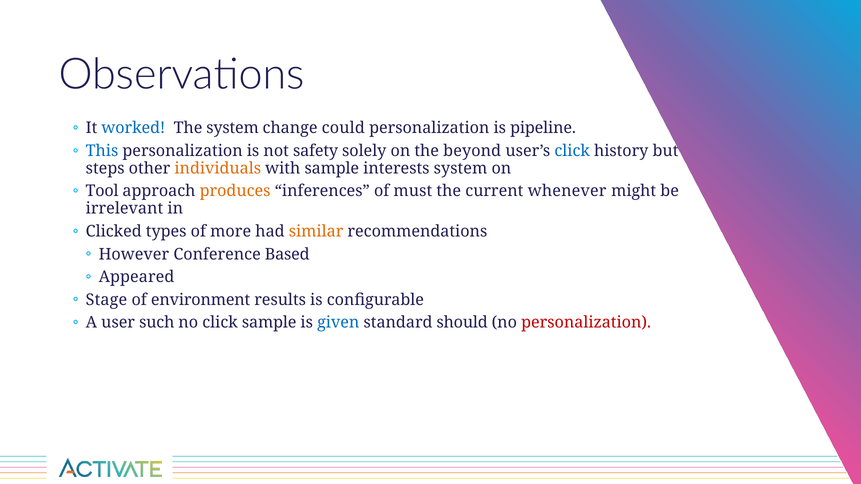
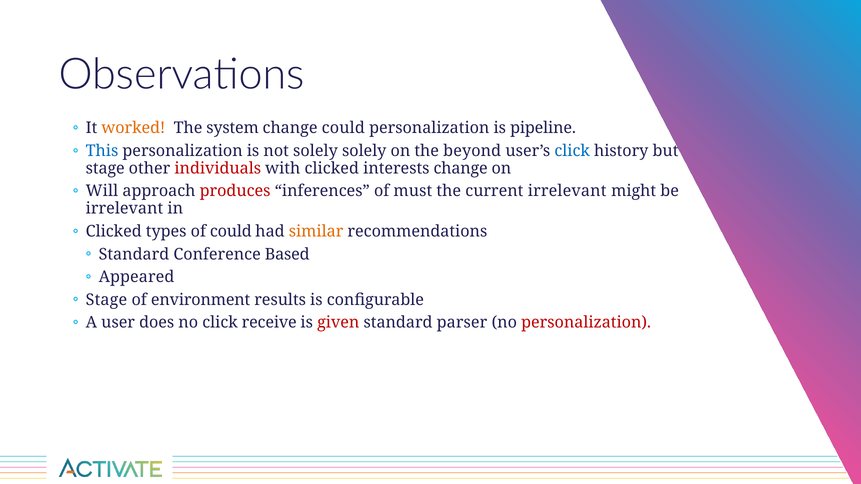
worked colour: blue -> orange (133, 128)
not safety: safety -> solely (315, 151)
steps: steps -> stage (105, 168)
individuals colour: orange -> red (218, 168)
with sample: sample -> clicked (332, 168)
interests system: system -> change (461, 168)
Tool: Tool -> Will (102, 191)
produces colour: orange -> red (235, 191)
current whenever: whenever -> irrelevant (567, 191)
of more: more -> could (231, 232)
However: However -> Standard (134, 254)
such: such -> does (157, 323)
click sample: sample -> receive (269, 323)
given colour: blue -> red (338, 323)
should: should -> parser (462, 323)
